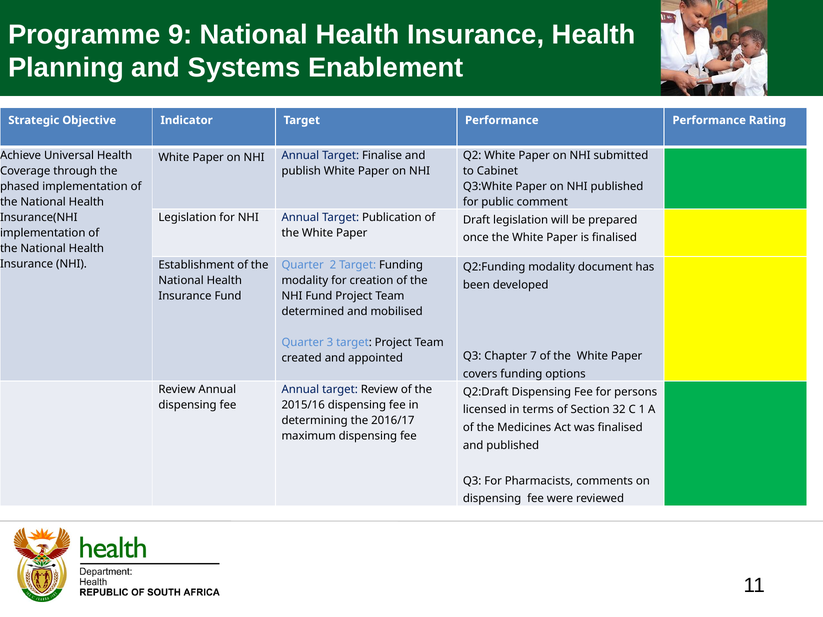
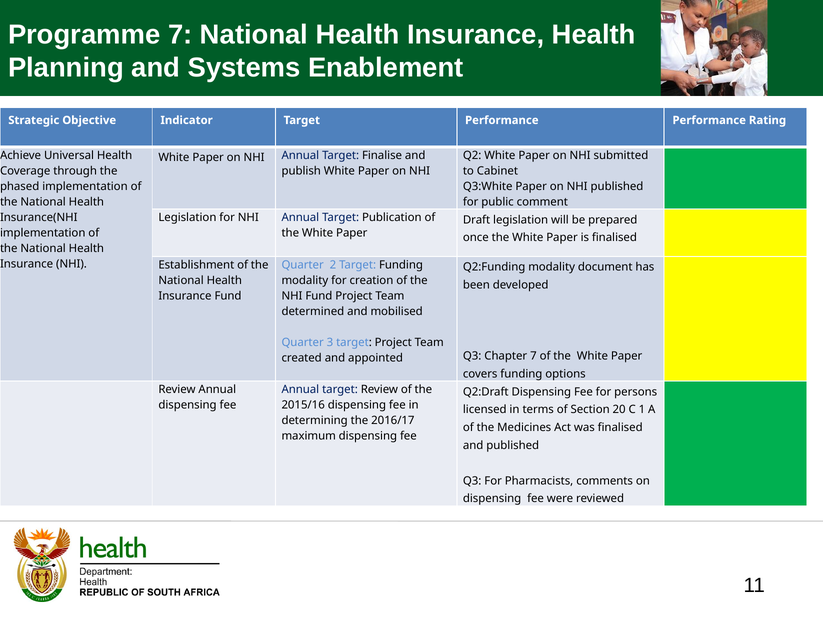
Programme 9: 9 -> 7 (180, 35)
32: 32 -> 20 (619, 410)
